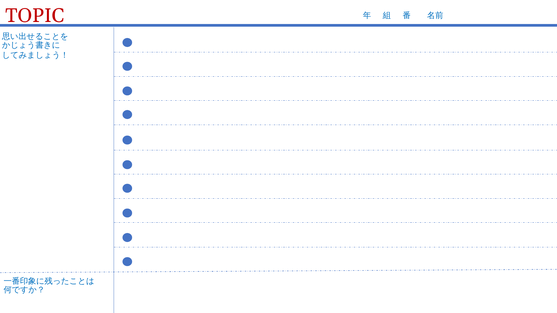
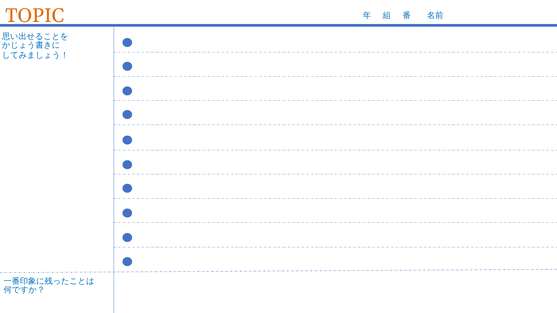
TOPIC colour: red -> orange (35, 16)
